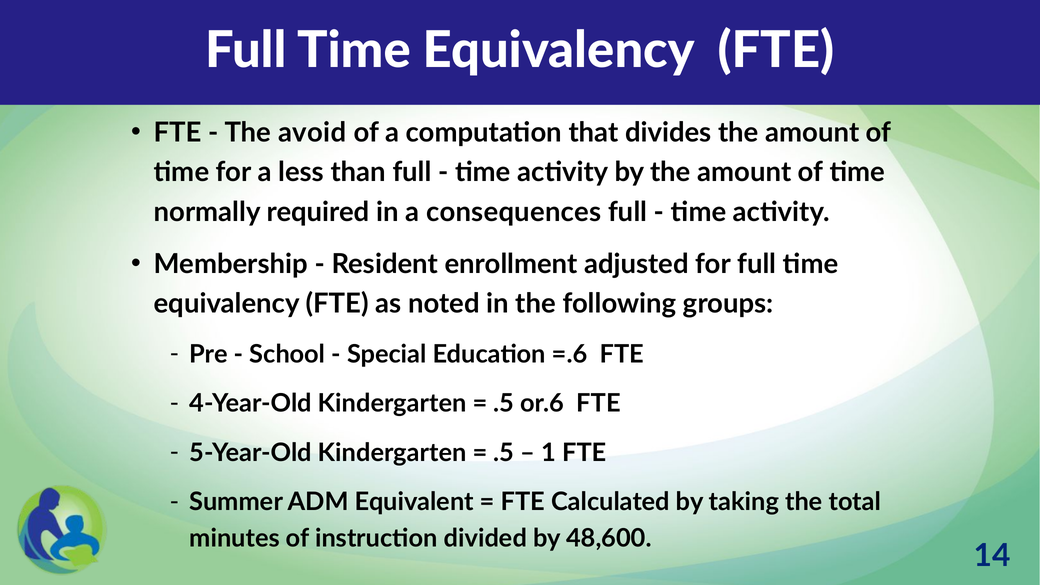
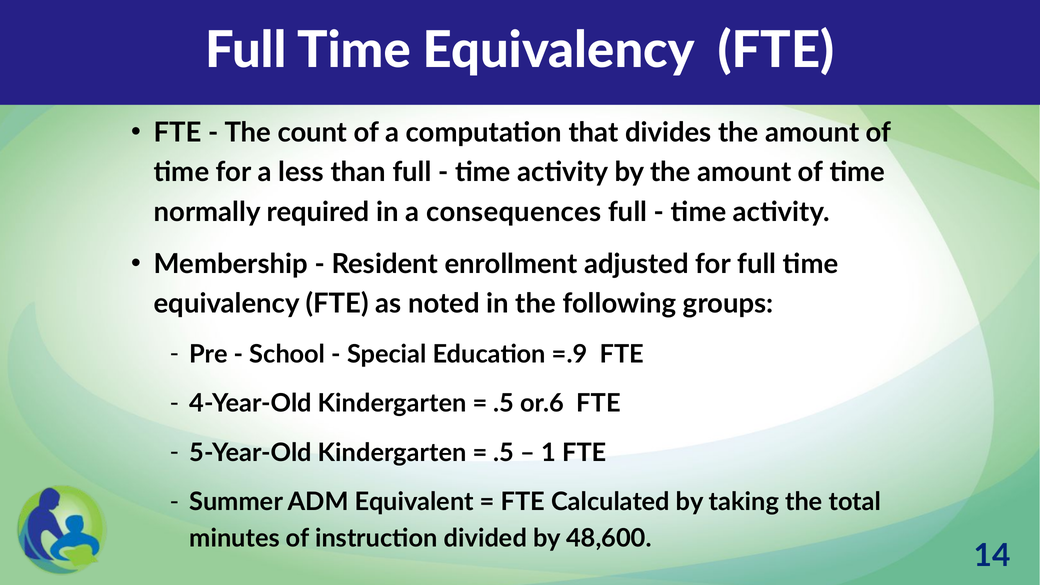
avoid: avoid -> count (312, 133)
=.6: =.6 -> =.9 (570, 354)
